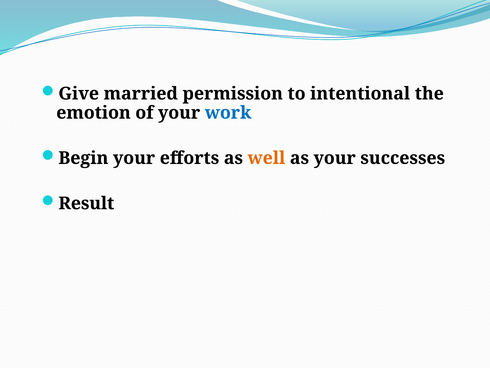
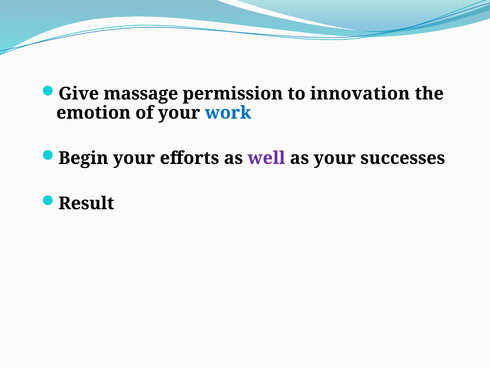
married: married -> massage (141, 94)
intentional: intentional -> innovation (360, 94)
well colour: orange -> purple (266, 158)
